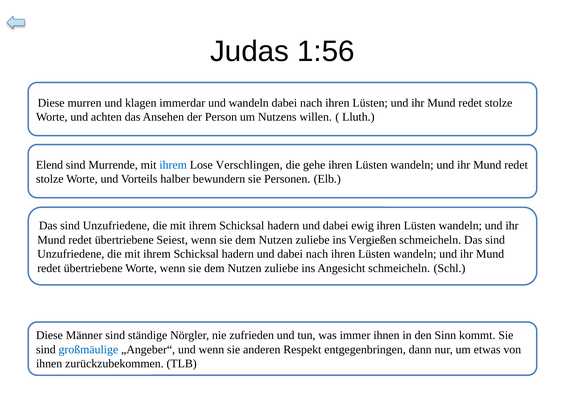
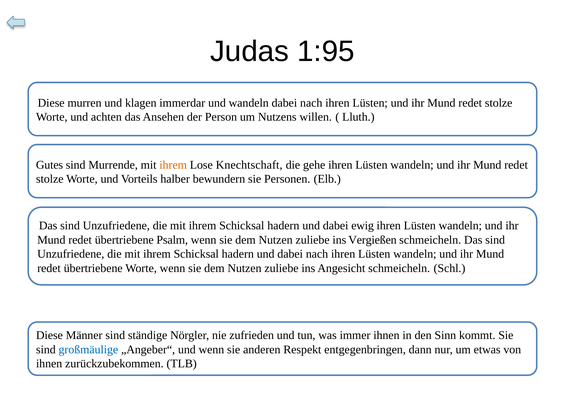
1:56: 1:56 -> 1:95 (326, 51)
Elend: Elend -> Gutes (50, 165)
ihrem colour: blue -> orange (173, 165)
Verschlingen: Verschlingen -> Knechtschaft (249, 165)
Seiest: Seiest -> Psalm (172, 240)
